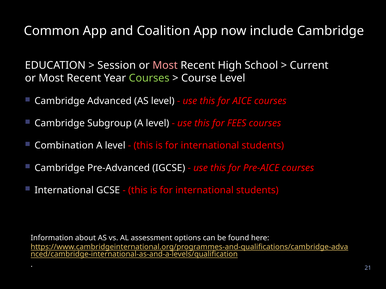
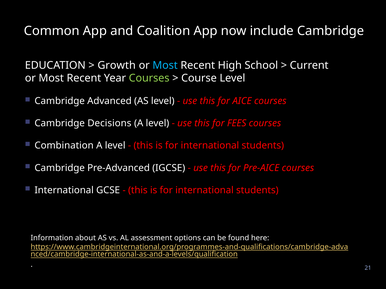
Session: Session -> Growth (117, 65)
Most colour: pink -> light blue (165, 65)
Subgroup: Subgroup -> Decisions (109, 123)
